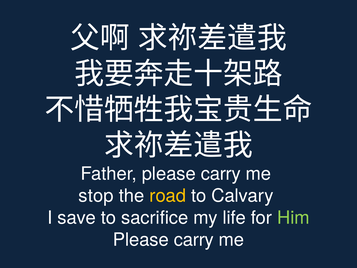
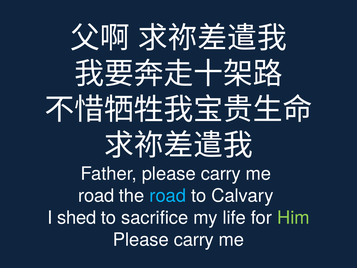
stop: stop -> road (96, 196)
road colour: yellow -> light blue (168, 196)
save: save -> shed (77, 218)
